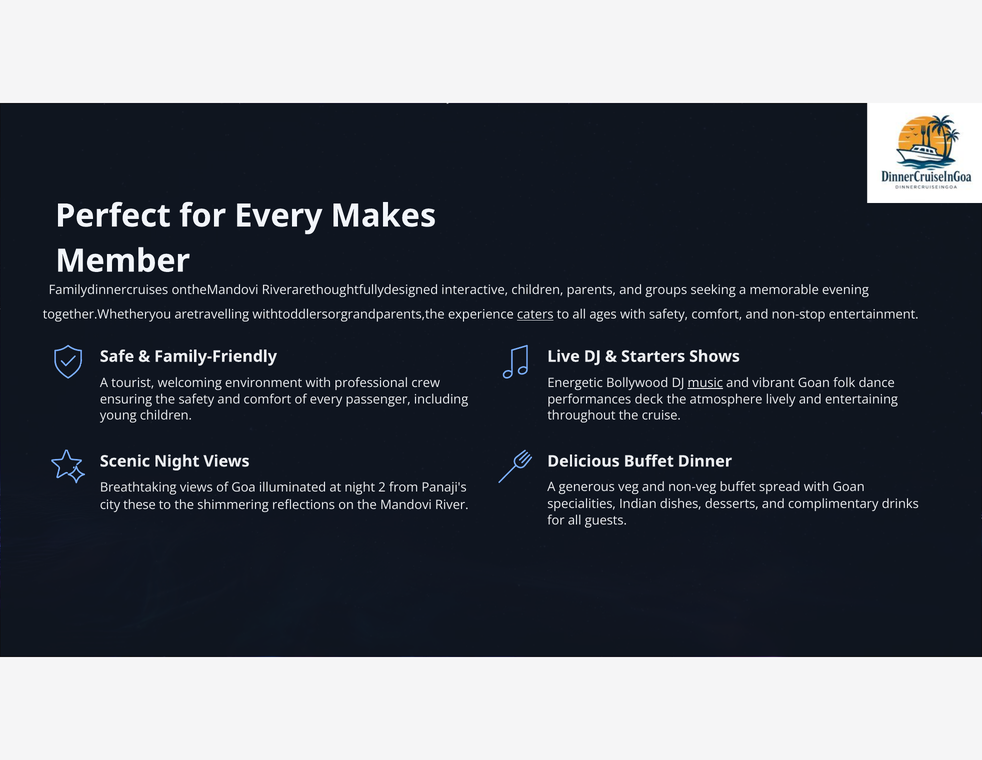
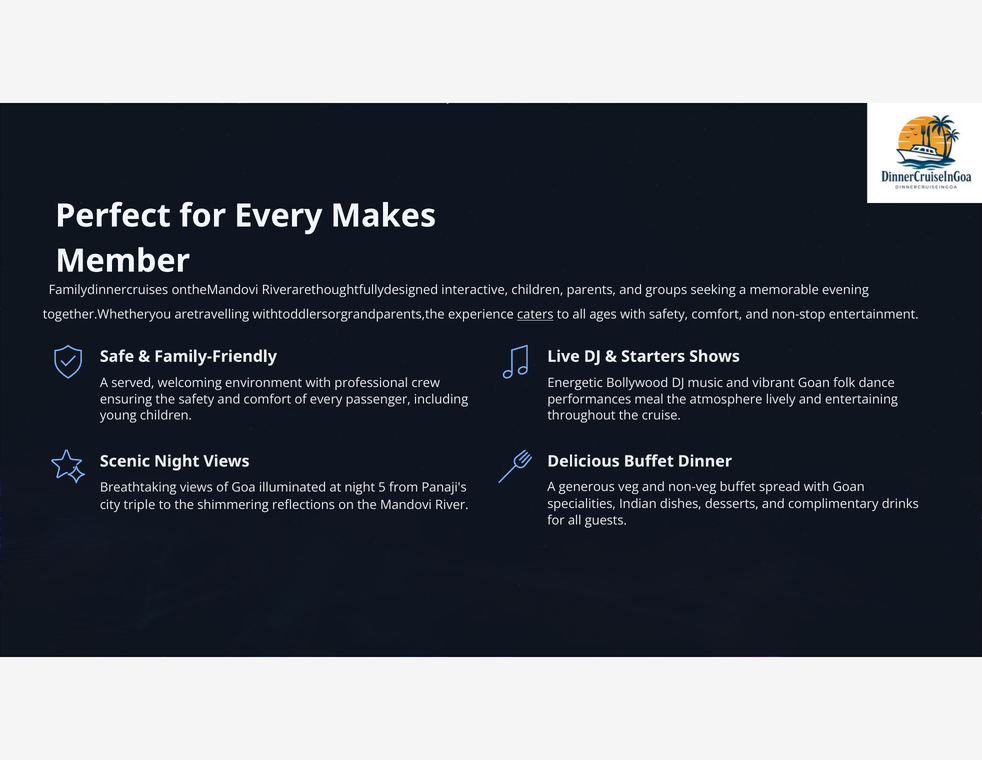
tourist: tourist -> served (133, 383)
music underline: present -> none (705, 383)
deck: deck -> meal (649, 399)
2: 2 -> 5 (382, 487)
these: these -> triple (139, 504)
